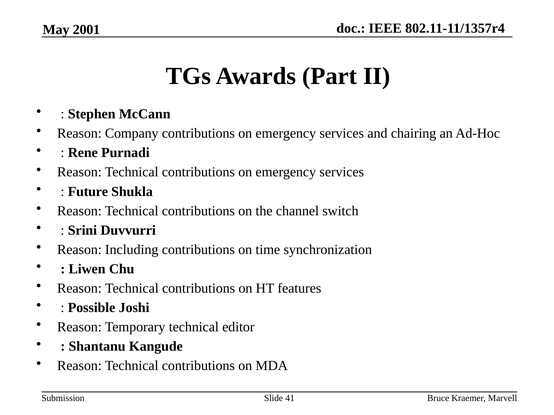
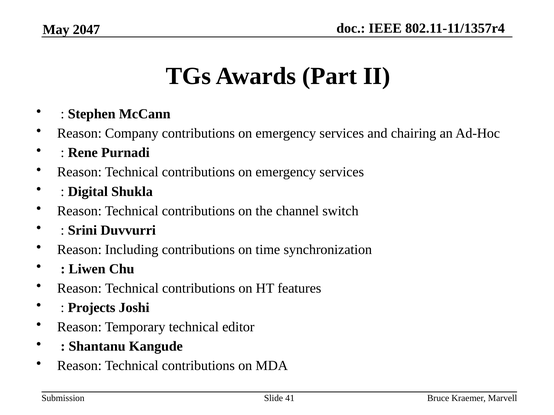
2001: 2001 -> 2047 (86, 30)
Future: Future -> Digital (88, 192)
Possible: Possible -> Projects (92, 308)
